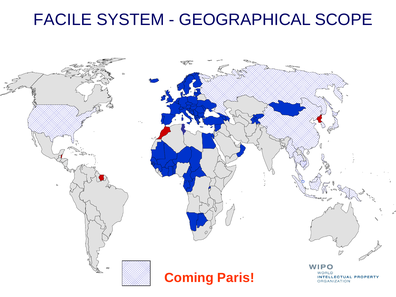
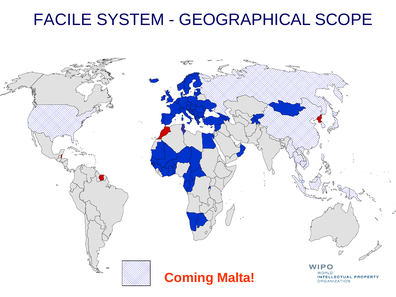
Paris: Paris -> Malta (236, 278)
